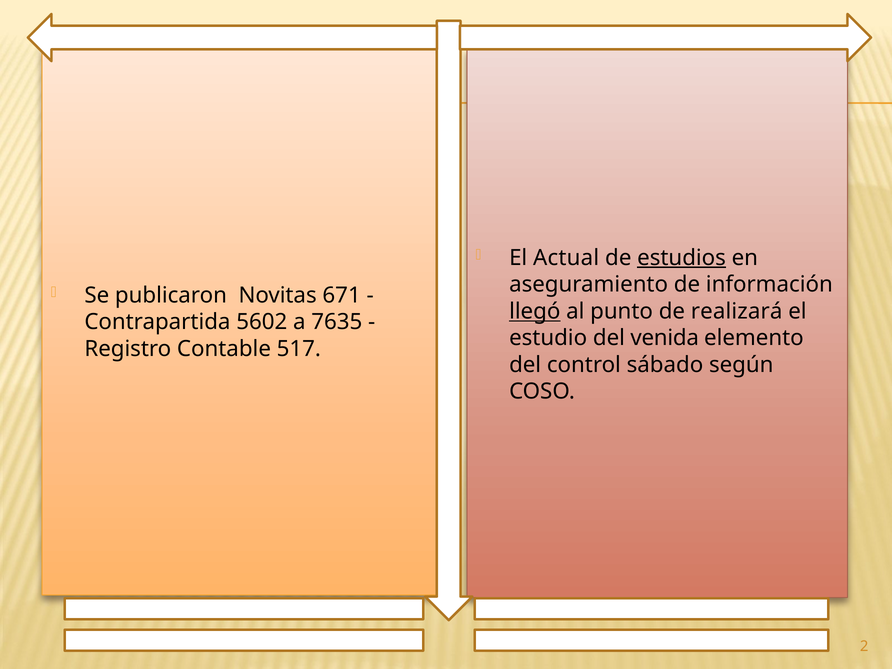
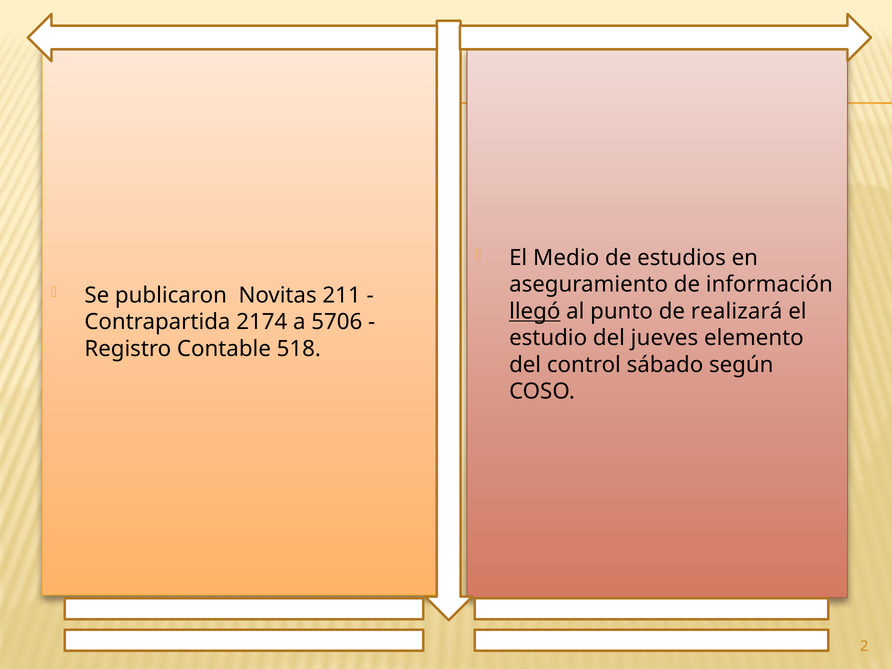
Actual: Actual -> Medio (566, 258)
estudios underline: present -> none (682, 258)
671: 671 -> 211 (342, 295)
5602: 5602 -> 2174 (262, 322)
7635: 7635 -> 5706 (337, 322)
venida: venida -> jueves (664, 338)
517: 517 -> 518 (299, 349)
